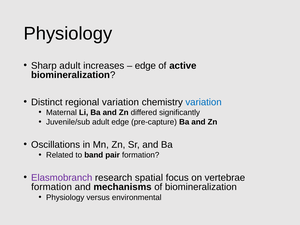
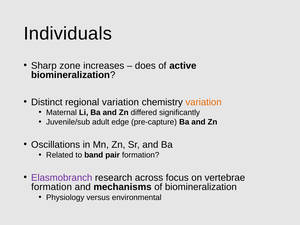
Physiology: Physiology -> Individuals (68, 34)
Sharp adult: adult -> zone (70, 66)
edge: edge -> does (145, 66)
variation colour: blue -> orange (204, 102)
spatial: spatial -> across (149, 178)
